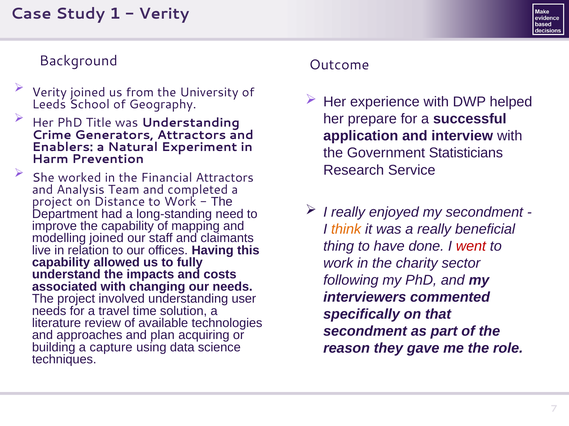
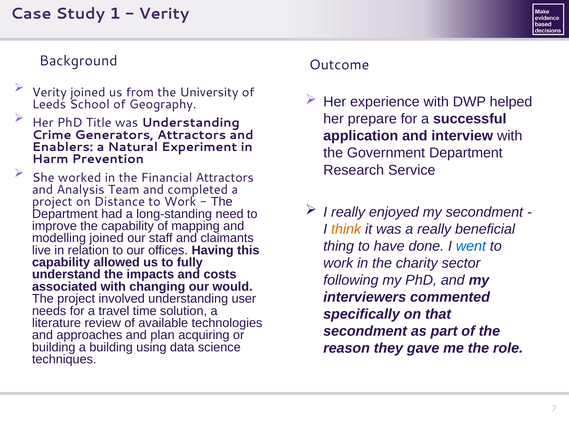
Government Statisticians: Statisticians -> Department (466, 153)
went colour: red -> blue (471, 246)
our needs: needs -> would (233, 287)
a capture: capture -> building (111, 348)
